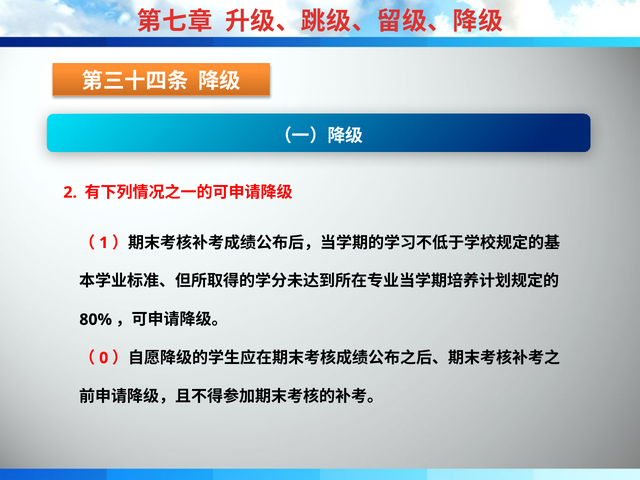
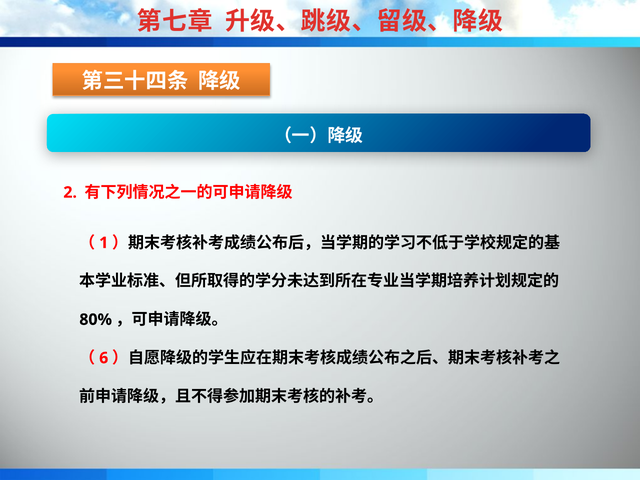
0: 0 -> 6 (104, 358)
